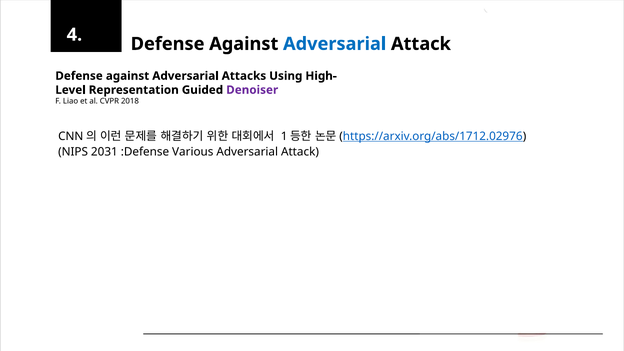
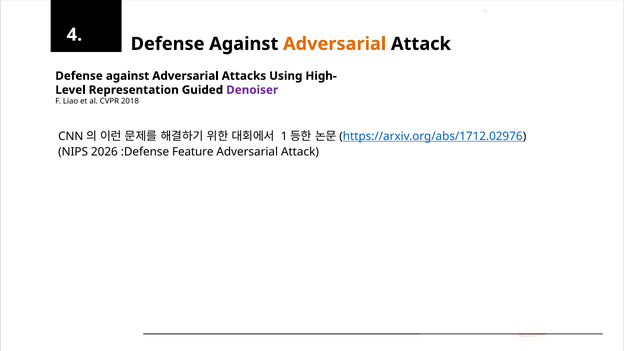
Adversarial colour: blue -> orange (335, 44)
2031: 2031 -> 2026 (104, 152)
Various: Various -> Feature (193, 152)
